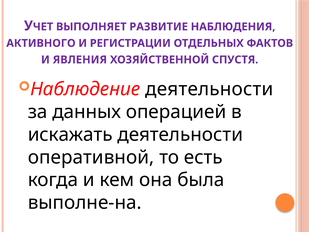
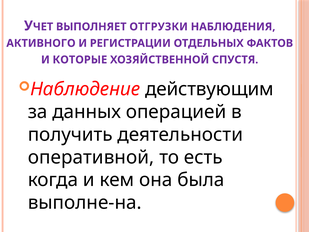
РАЗВИТИЕ: РАЗВИТИЕ -> ОТГРУЗКИ (159, 27)
ЯВЛЕНИЯ: ЯВЛЕНИЯ -> КОТОРЫЕ (80, 60)
Наблюдение деятельности: деятельности -> действующим (209, 89)
искажать: искажать -> получить (70, 134)
